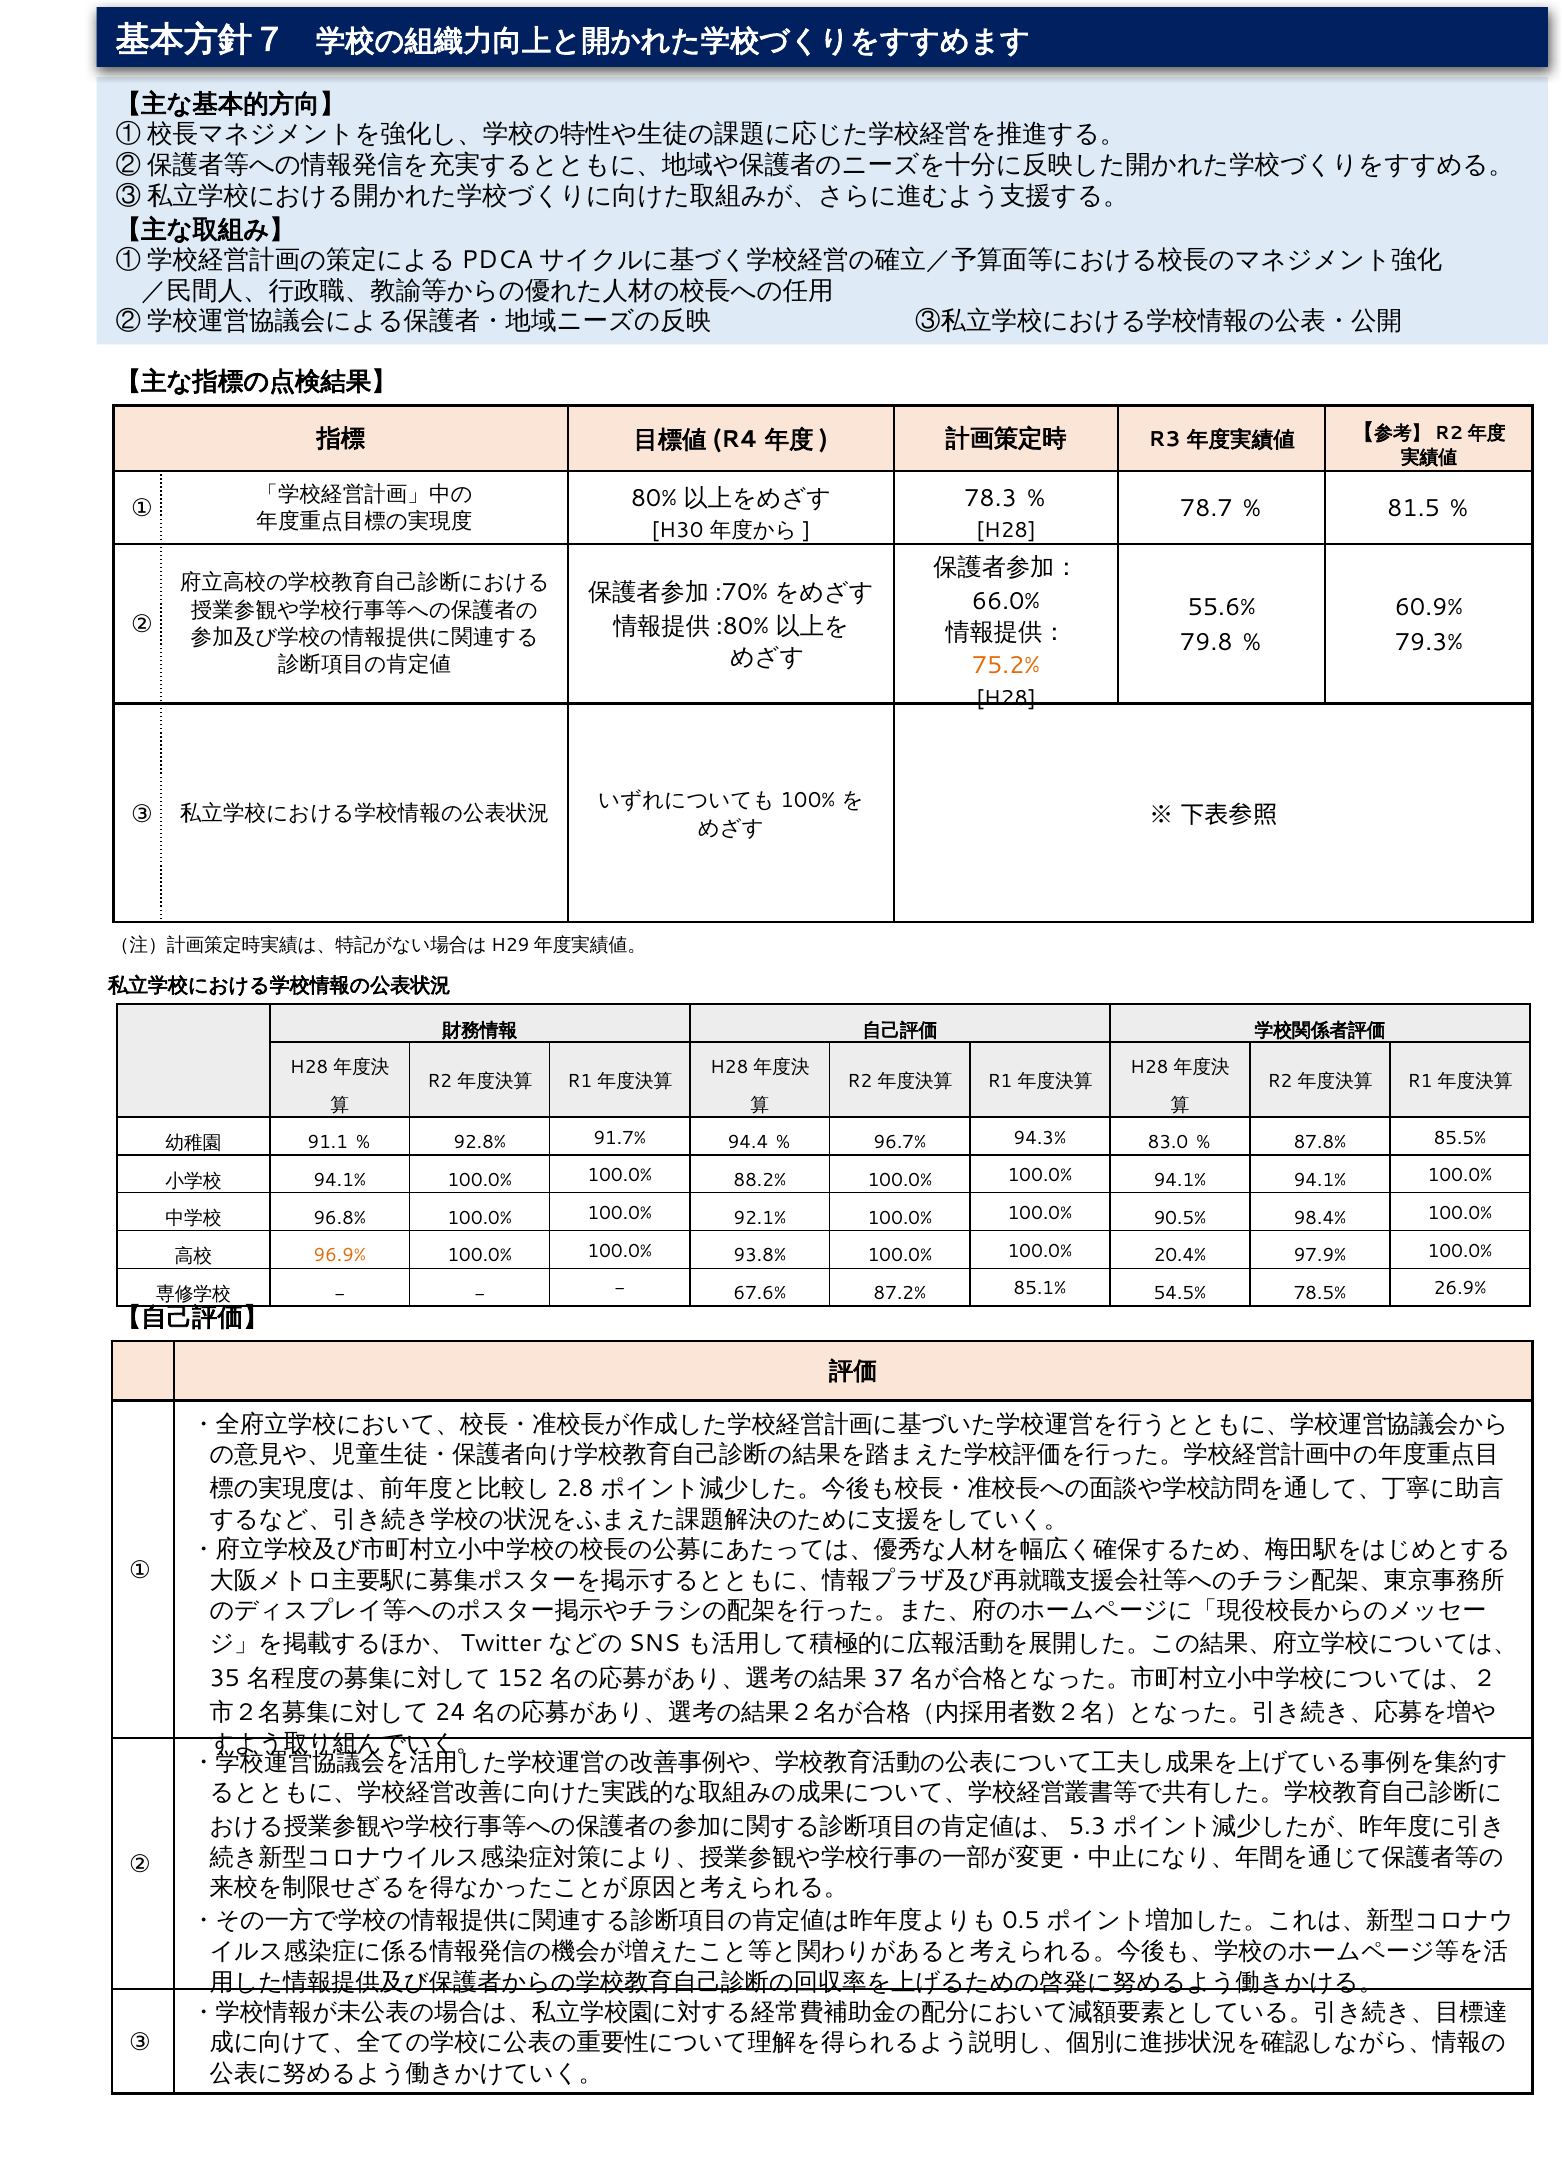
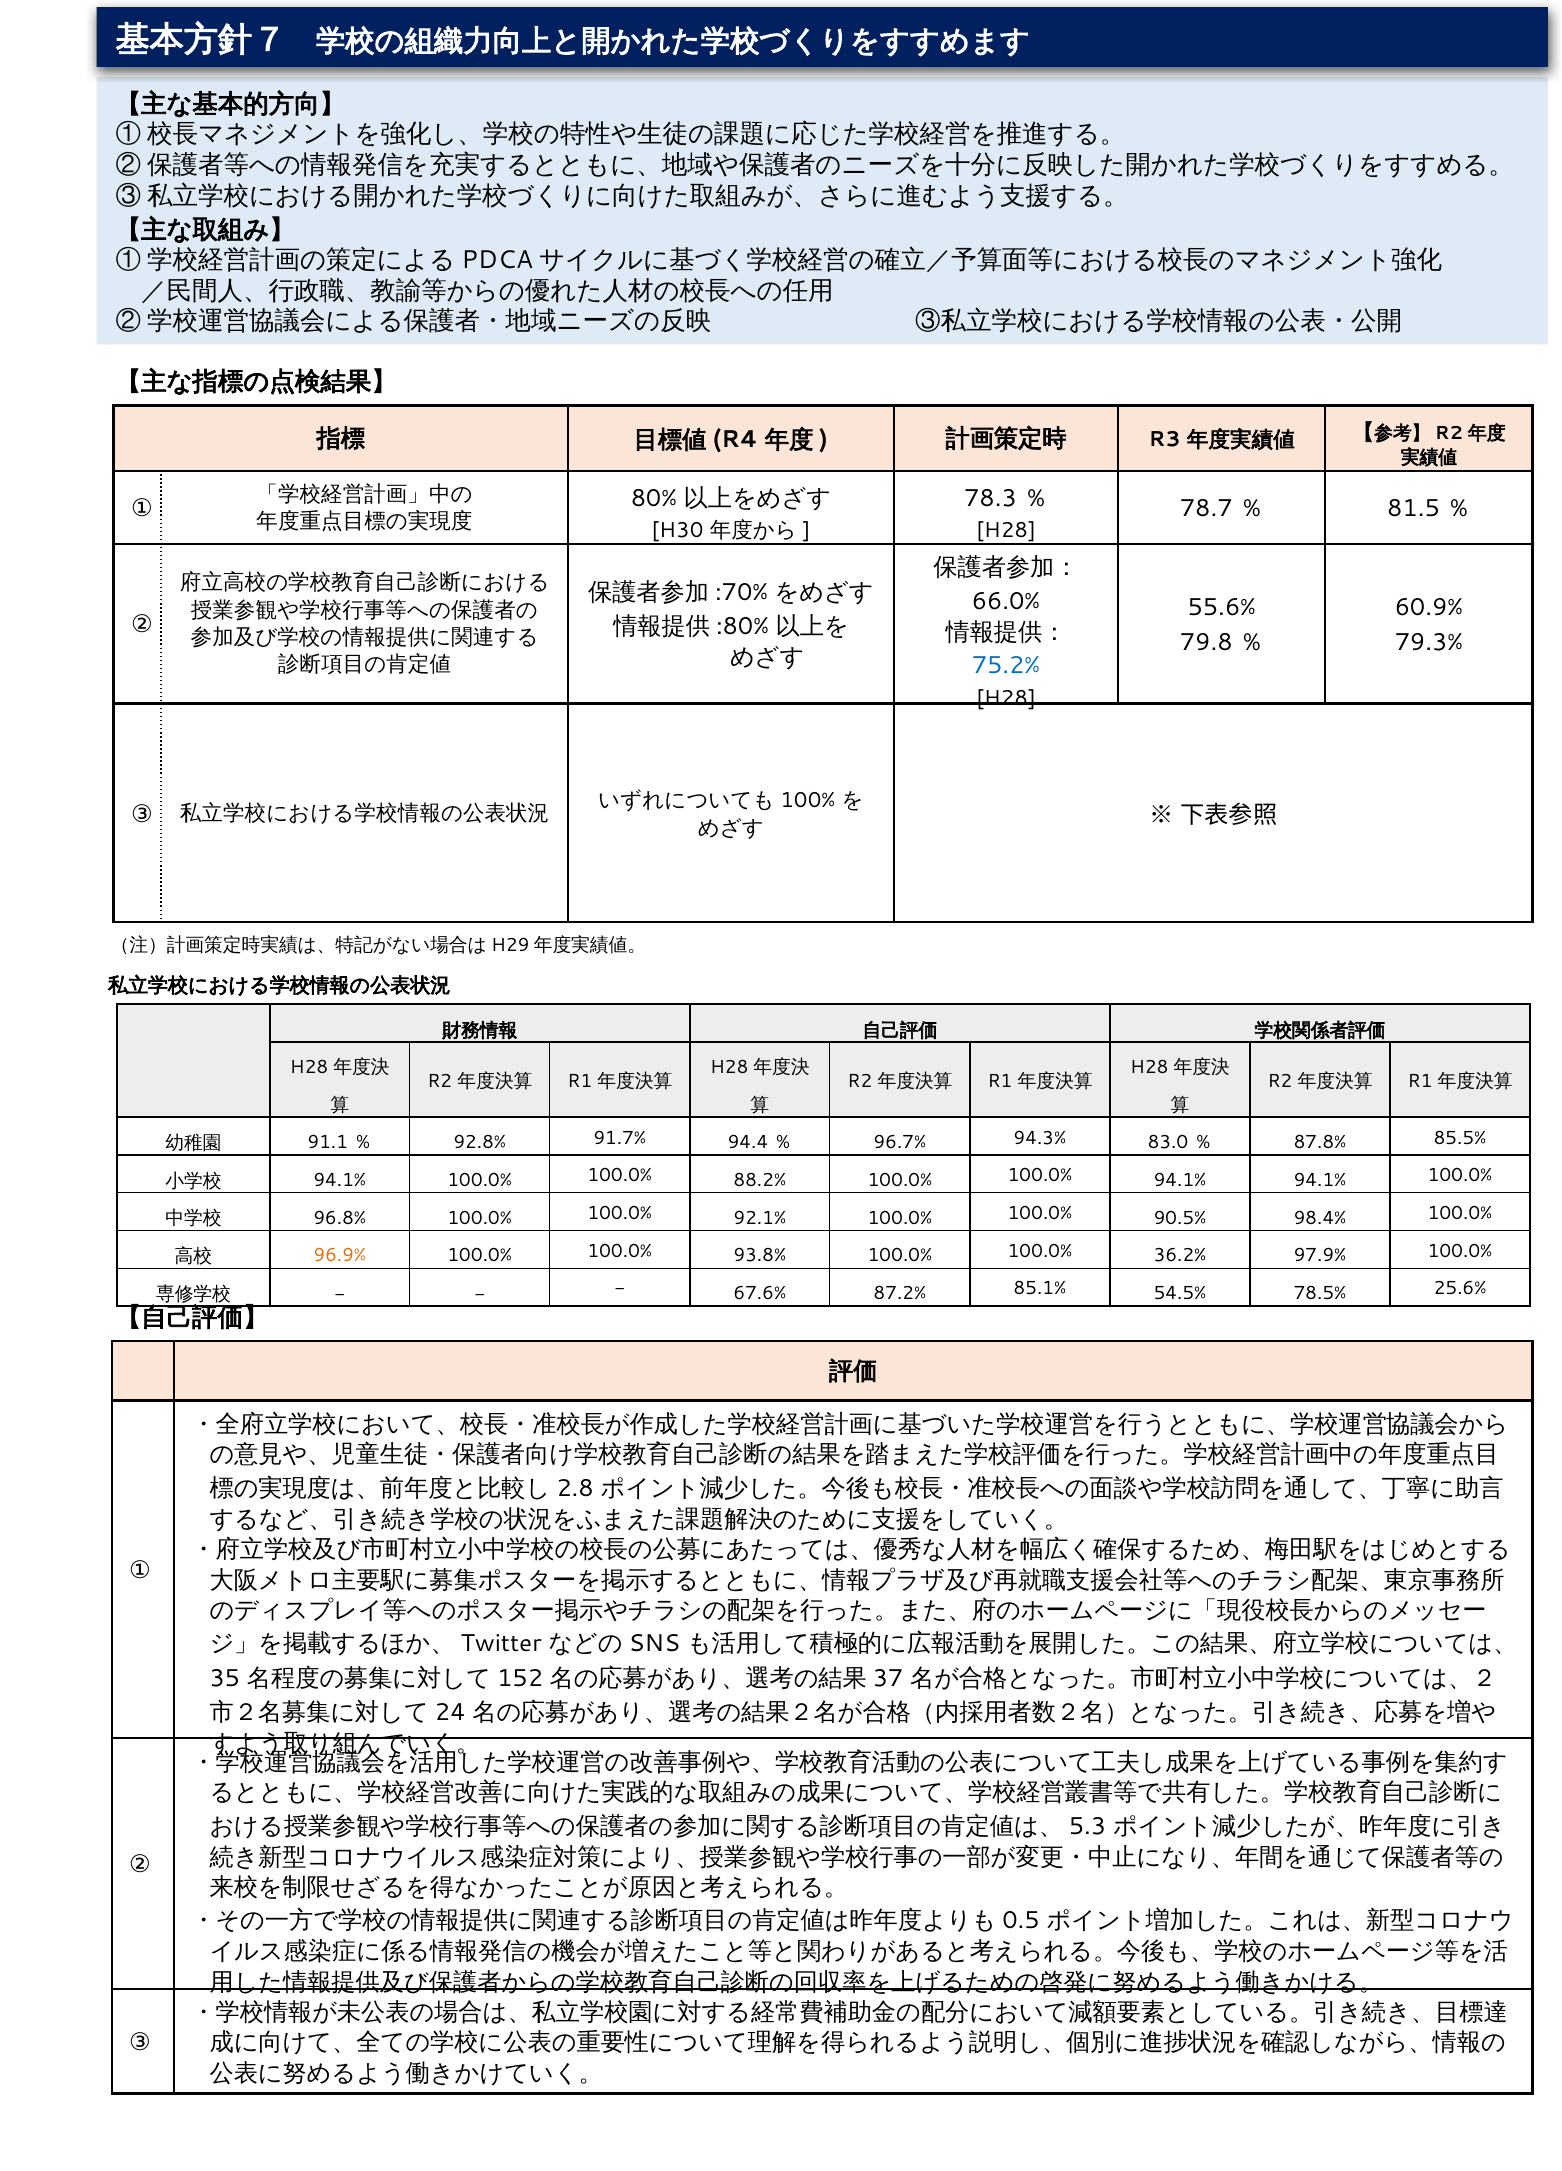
75.2% colour: orange -> blue (1006, 666)
20.4%: 20.4% -> 36.2% (1180, 1256)
26.9%: 26.9% -> 25.6% (1460, 1289)
